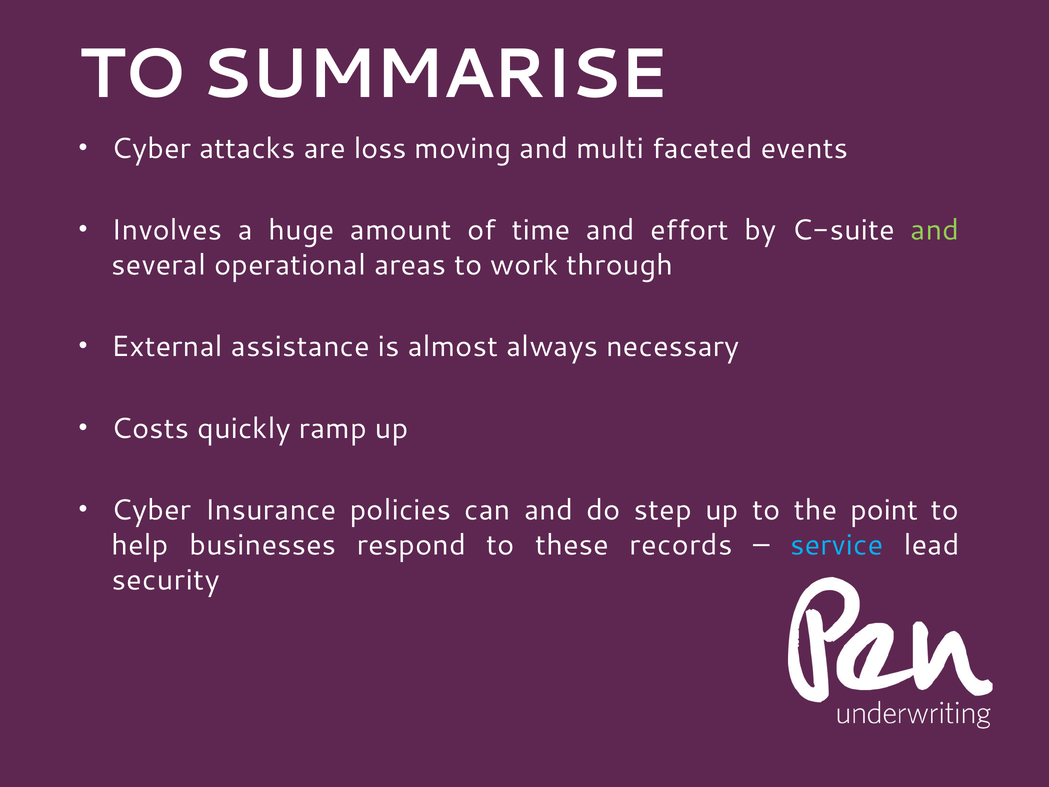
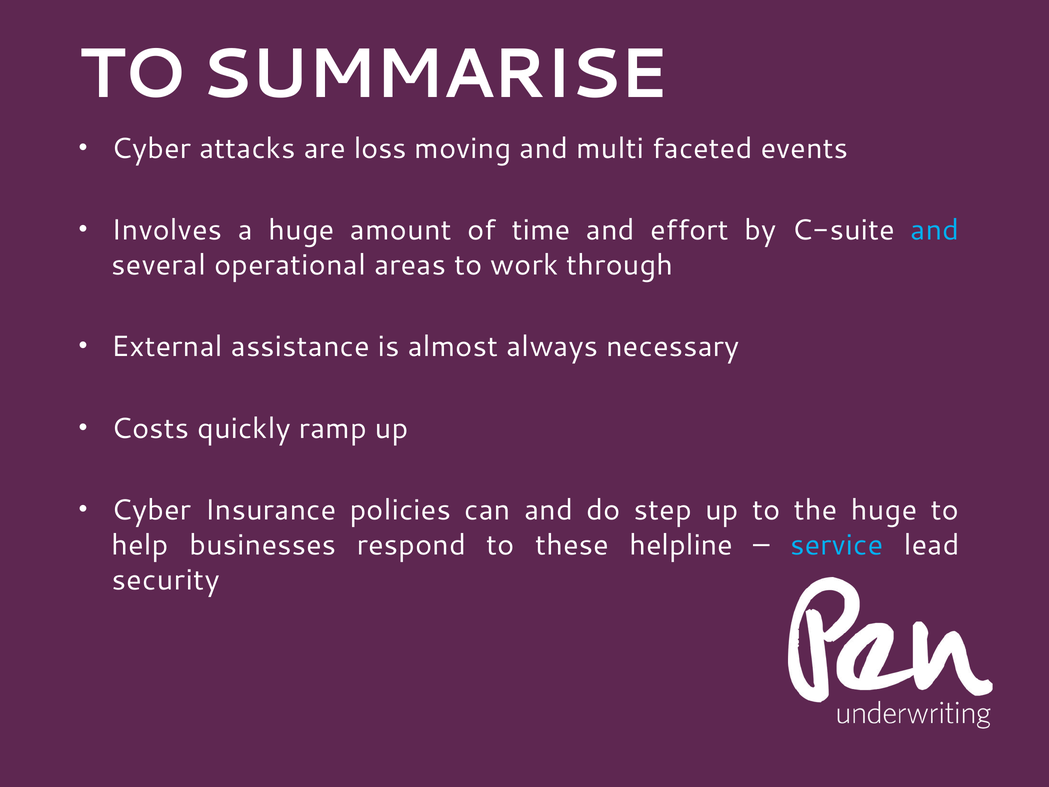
and colour: light green -> light blue (935, 230)
the point: point -> huge (884, 510)
records: records -> helpline (681, 545)
